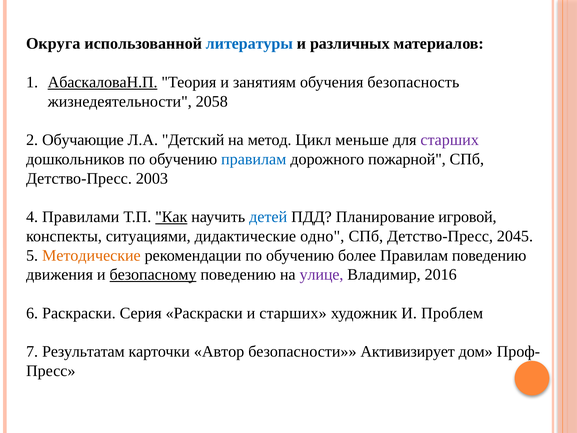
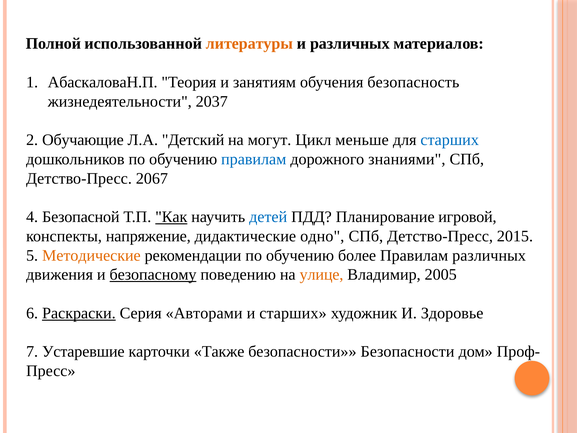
Округа: Округа -> Полной (53, 44)
литературы colour: blue -> orange (249, 44)
АбаскаловаН.П underline: present -> none (103, 82)
2058: 2058 -> 2037 (212, 101)
метод: метод -> могут (270, 140)
старших colour: purple -> blue (450, 140)
пожарной: пожарной -> знаниями (407, 159)
2003: 2003 -> 2067 (152, 178)
Правилами: Правилами -> Безопасной (81, 217)
ситуациями: ситуациями -> напряжение (148, 236)
2045: 2045 -> 2015 (515, 236)
Правилам поведению: поведению -> различных (489, 255)
улице colour: purple -> orange (322, 275)
2016: 2016 -> 2005 (441, 275)
Раскраски underline: none -> present (79, 313)
Серия Раскраски: Раскраски -> Авторами (204, 313)
Проблем: Проблем -> Здоровье (452, 313)
Результатам: Результатам -> Устаревшие (83, 351)
Автор: Автор -> Также (219, 351)
безопасности Активизирует: Активизирует -> Безопасности (407, 351)
